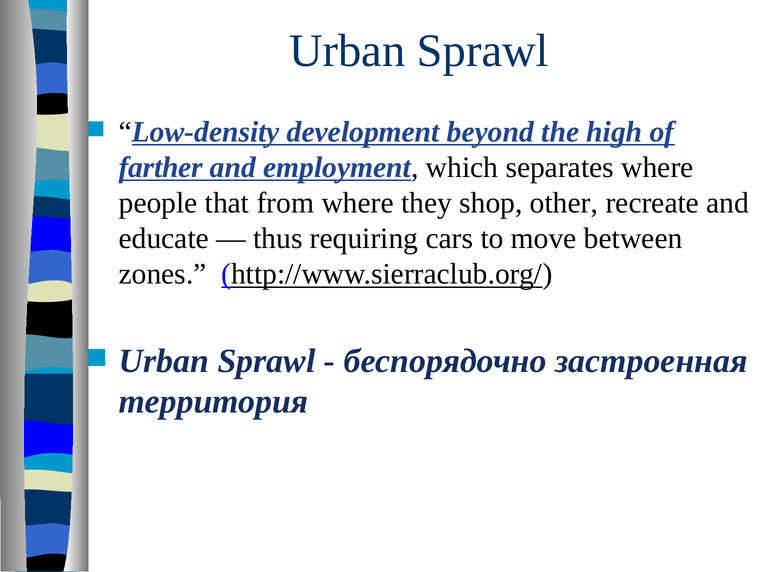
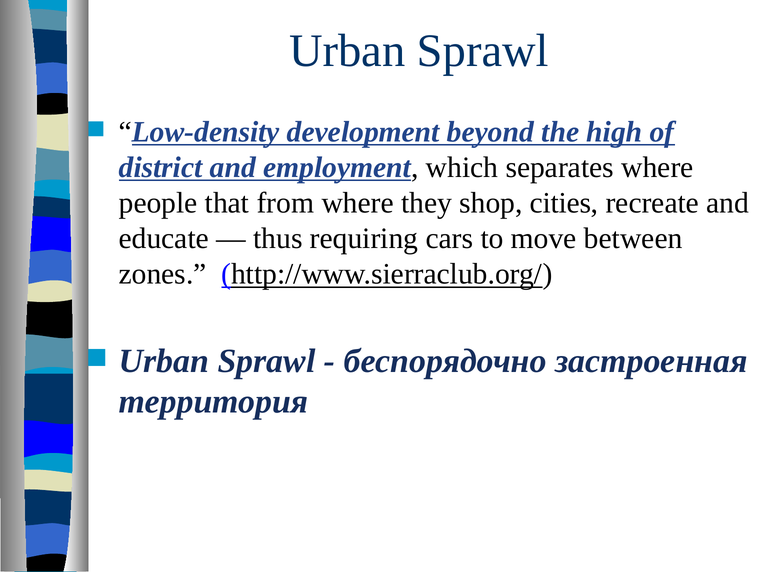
farther: farther -> district (161, 167)
other: other -> cities (564, 203)
